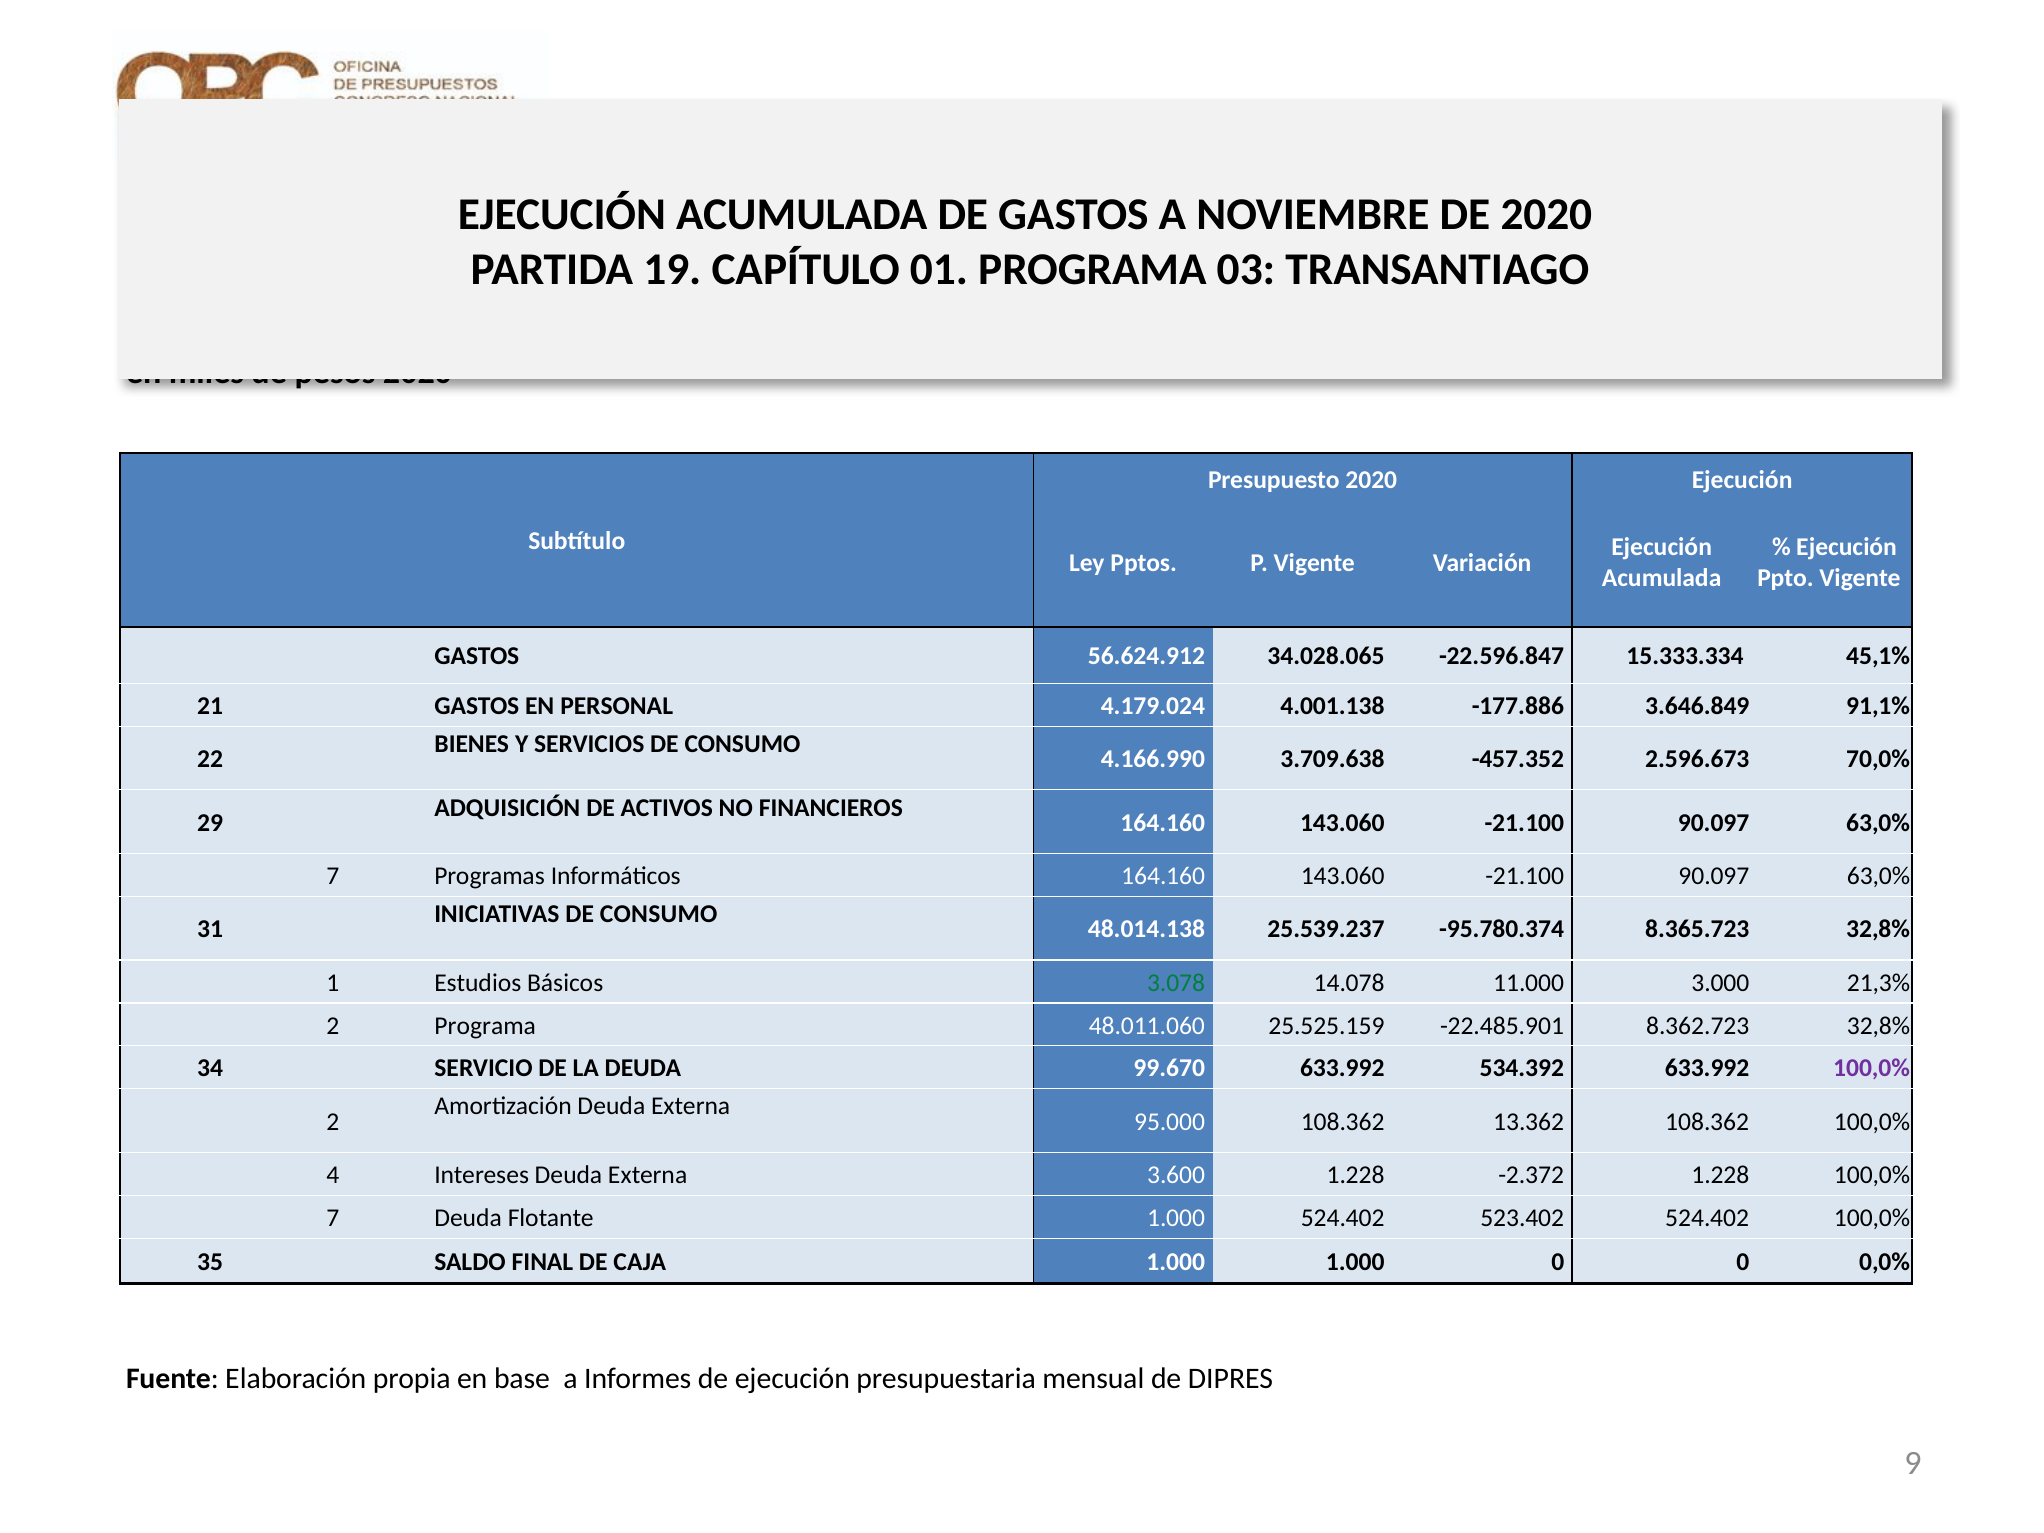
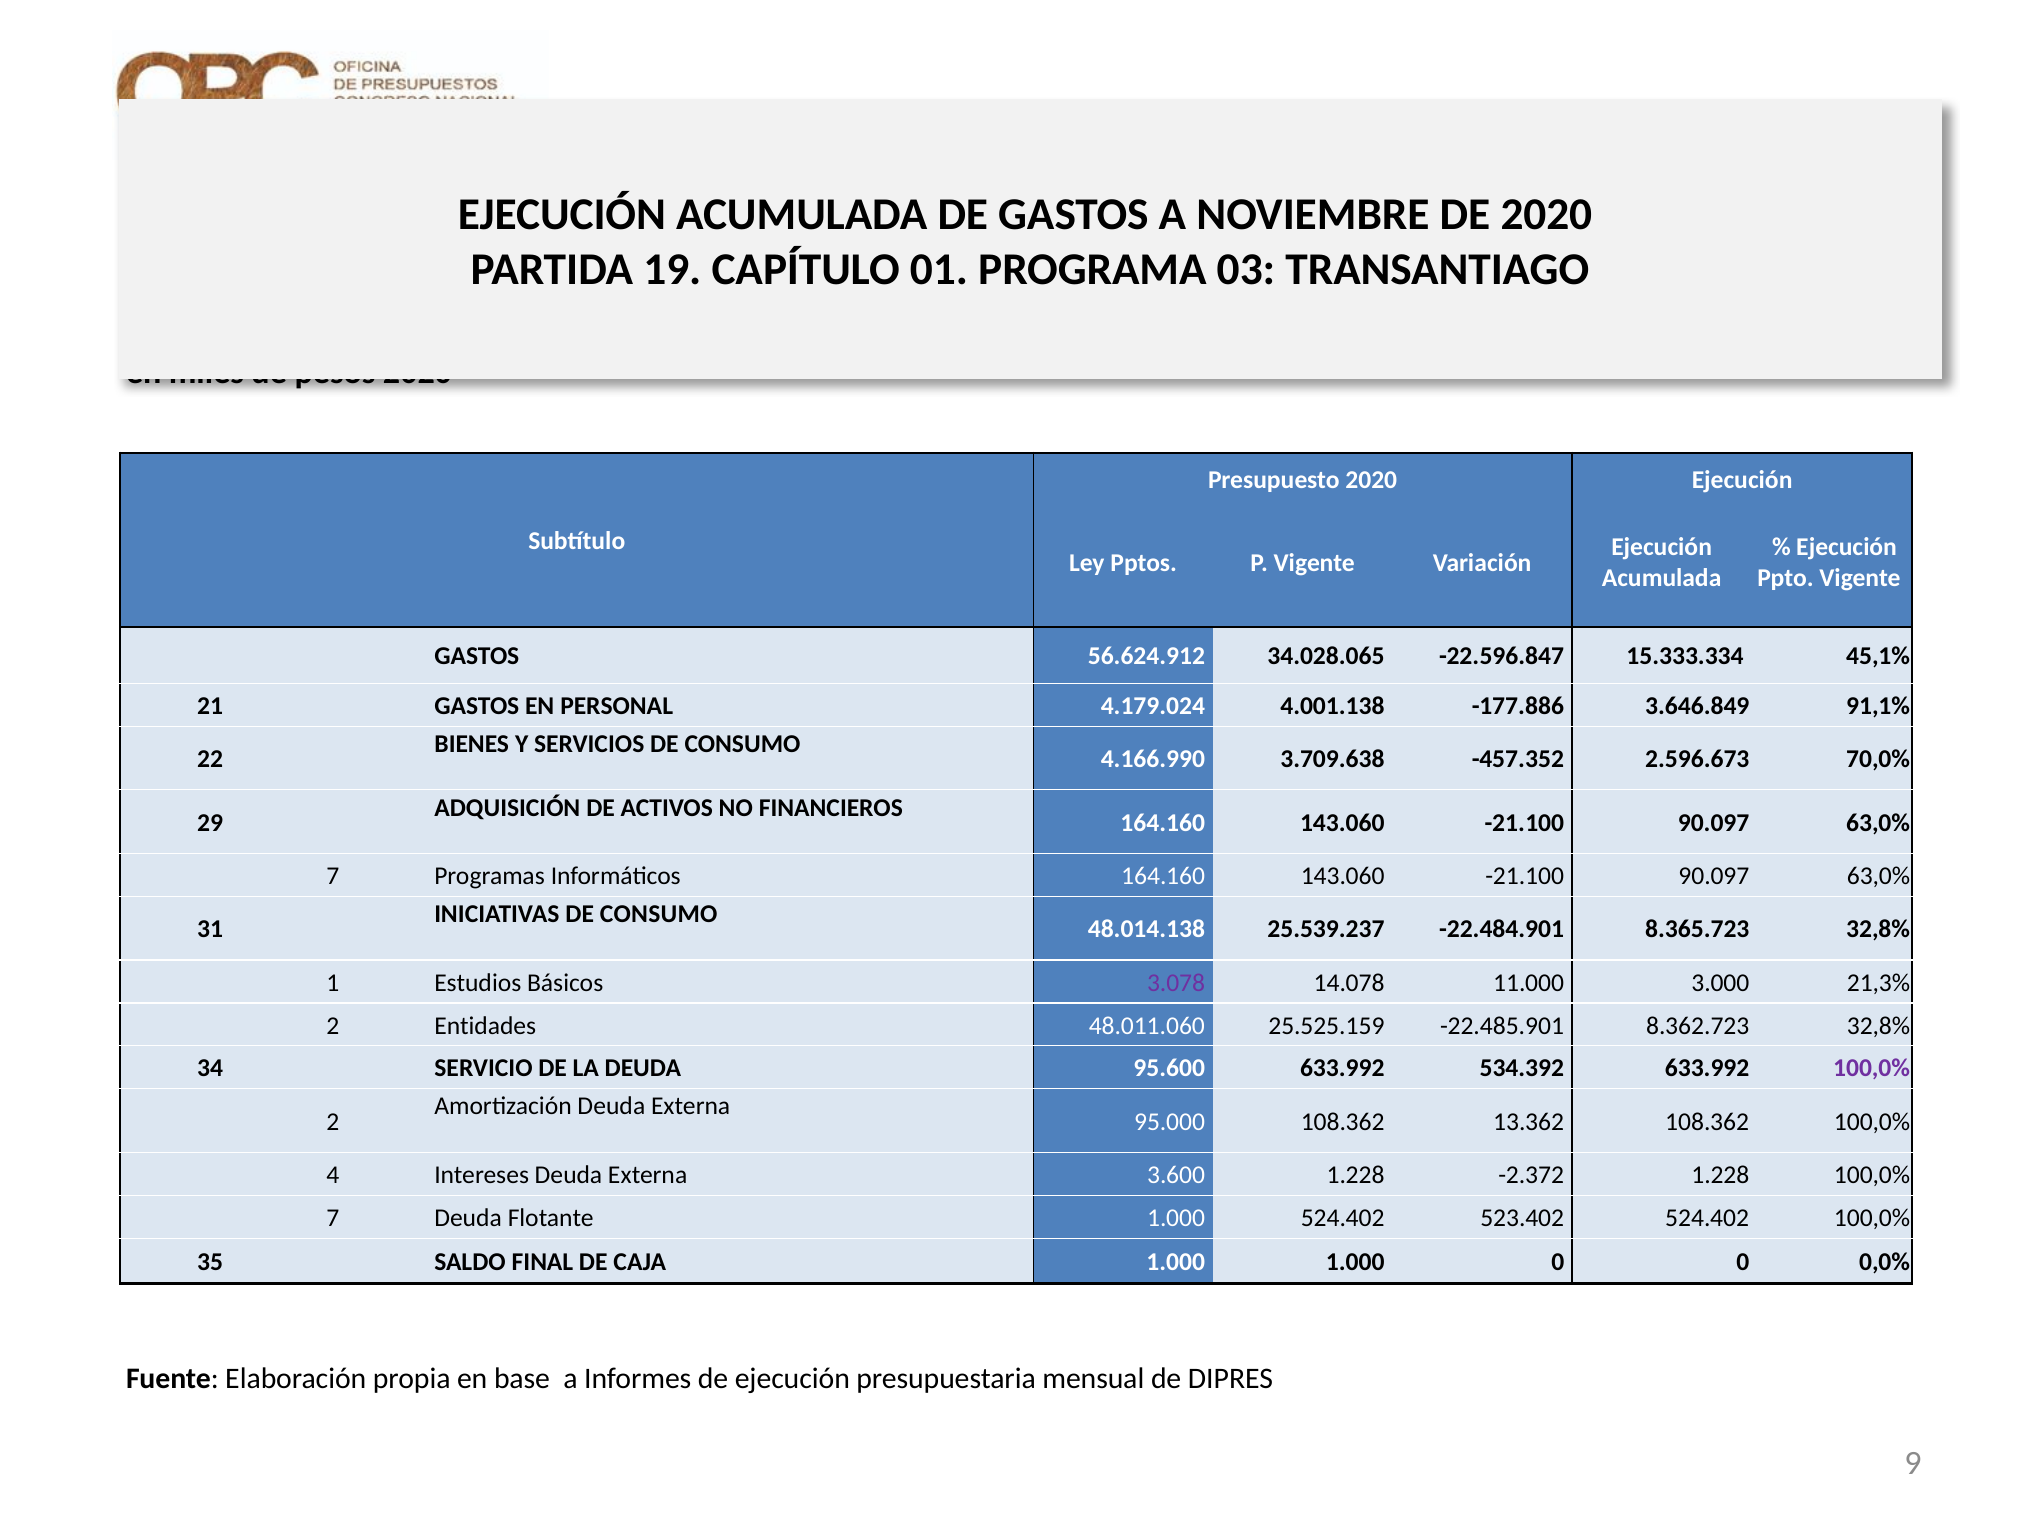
-95.780.374: -95.780.374 -> -22.484.901 (1502, 929)
3.078 colour: green -> purple (1176, 983)
2 Programa: Programa -> Entidades (485, 1026)
99.670: 99.670 -> 95.600 (1169, 1069)
